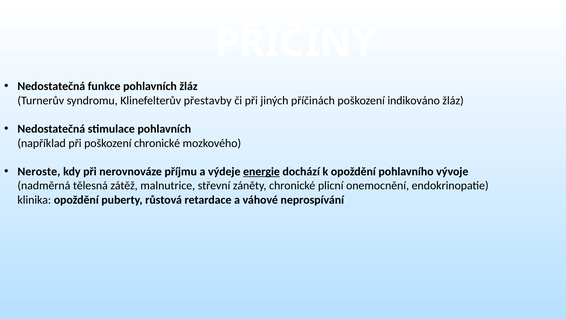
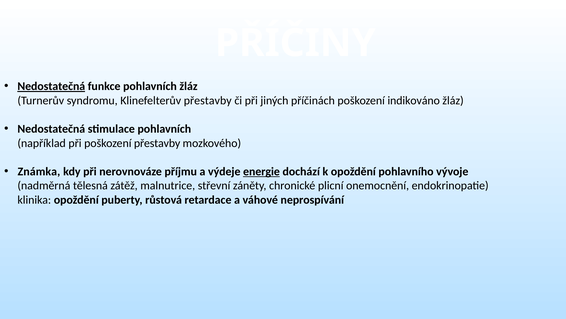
Nedostatečná underline: none -> present (51, 86)
poškození chronické: chronické -> přestavby (157, 143)
Neroste: Neroste -> Známka (39, 171)
